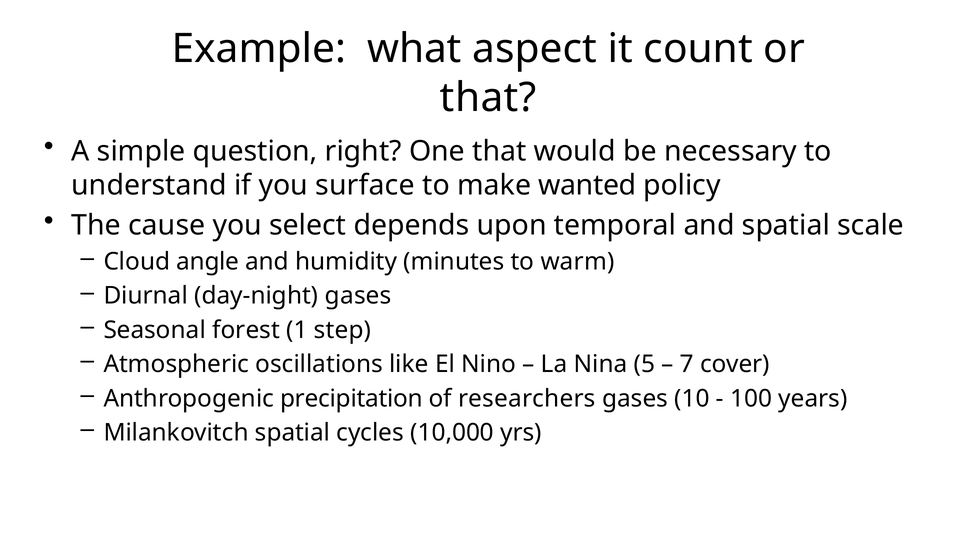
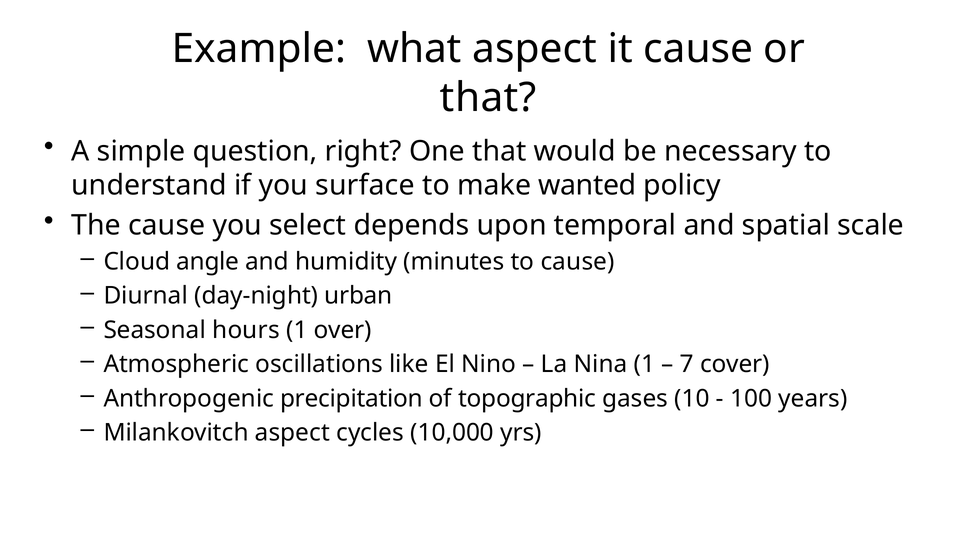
it count: count -> cause (698, 49)
to warm: warm -> cause (578, 261)
day-night gases: gases -> urban (358, 296)
forest: forest -> hours (246, 330)
step: step -> over (343, 330)
Nina 5: 5 -> 1 (644, 364)
researchers: researchers -> topographic (527, 398)
Milankovitch spatial: spatial -> aspect (292, 432)
